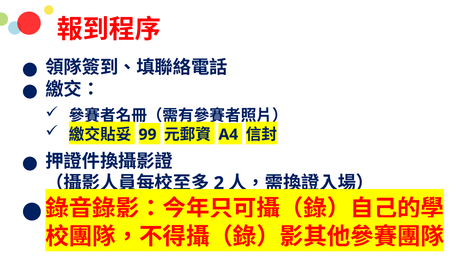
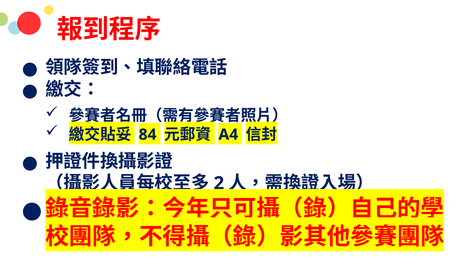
99: 99 -> 84 (148, 134)
